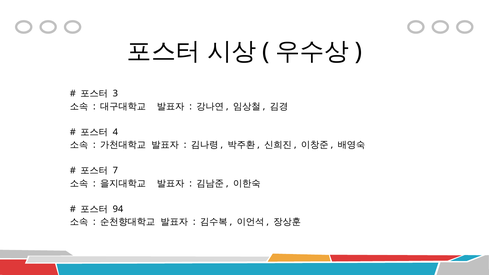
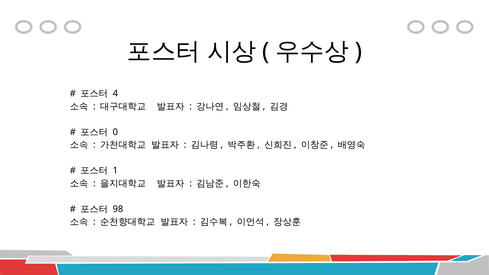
3: 3 -> 4 (115, 94)
4: 4 -> 0 (115, 132)
7: 7 -> 1 (115, 171)
94: 94 -> 98 (118, 209)
